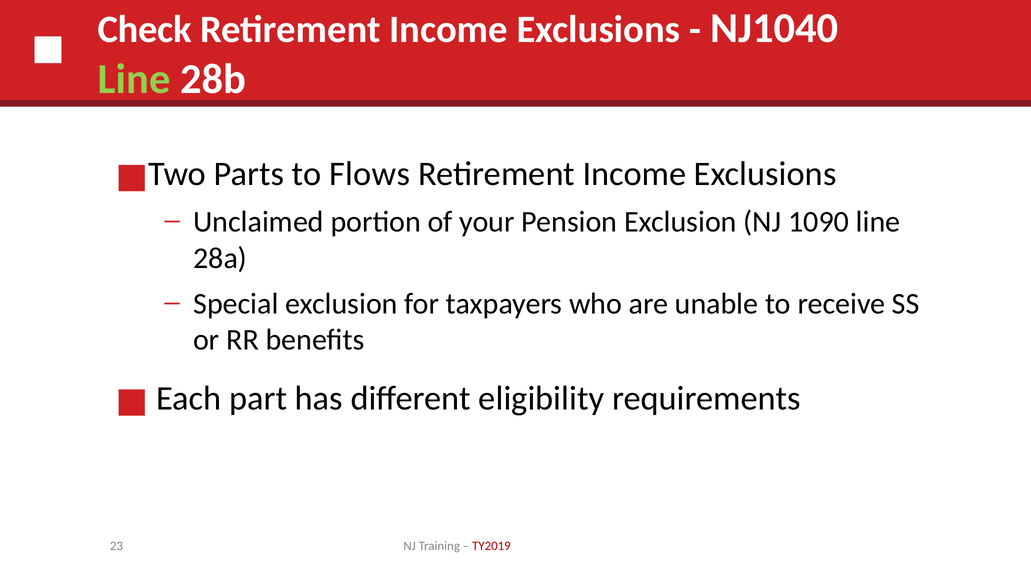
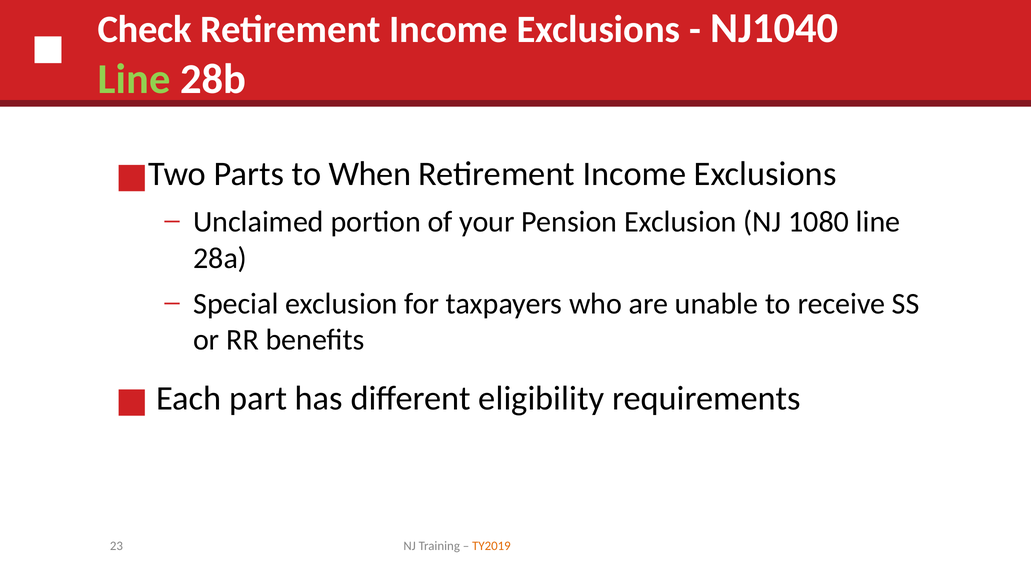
Flows: Flows -> When (370, 174)
1090: 1090 -> 1080 (819, 222)
TY2019 colour: red -> orange (491, 546)
